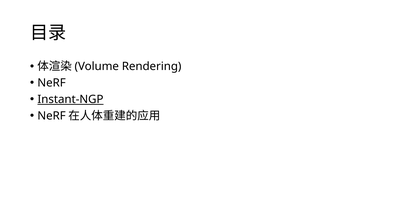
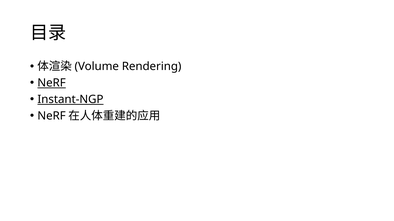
NeRF underline: none -> present (52, 83)
